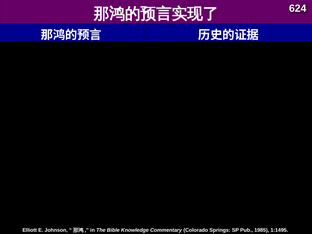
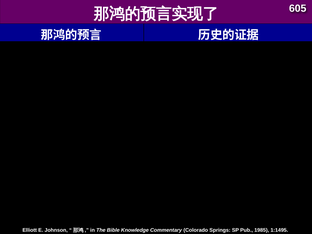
624: 624 -> 605 (298, 8)
